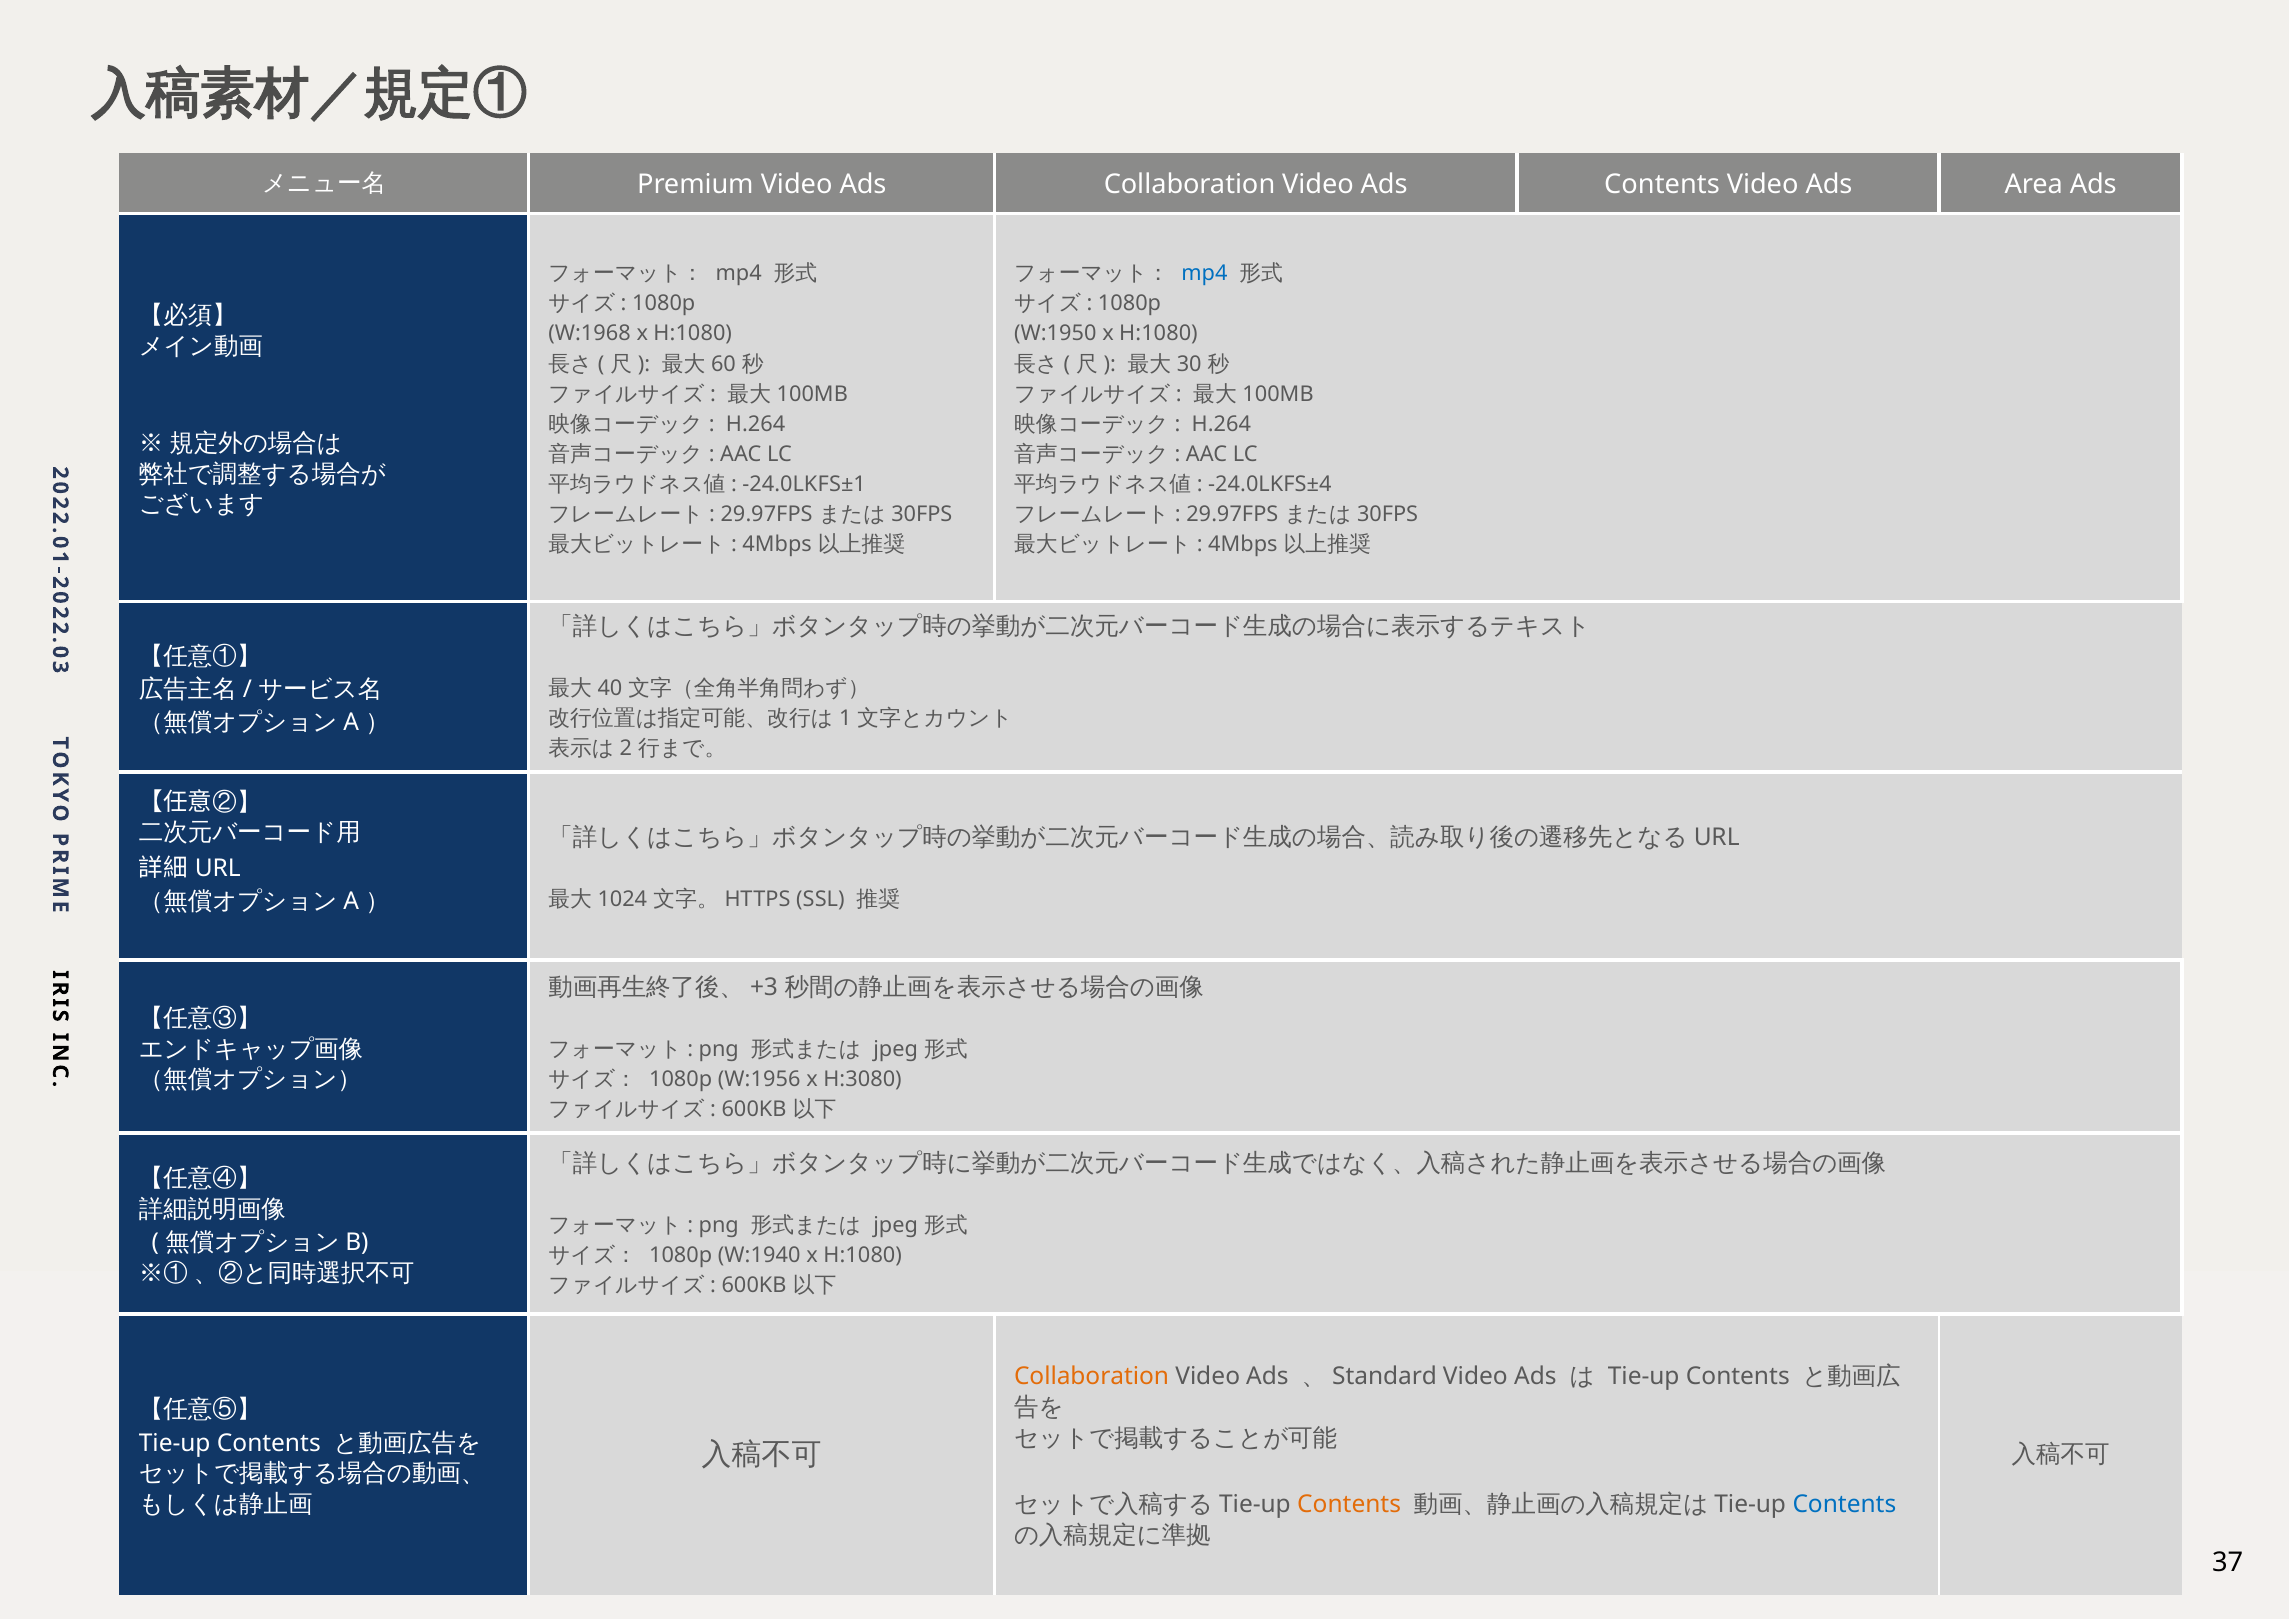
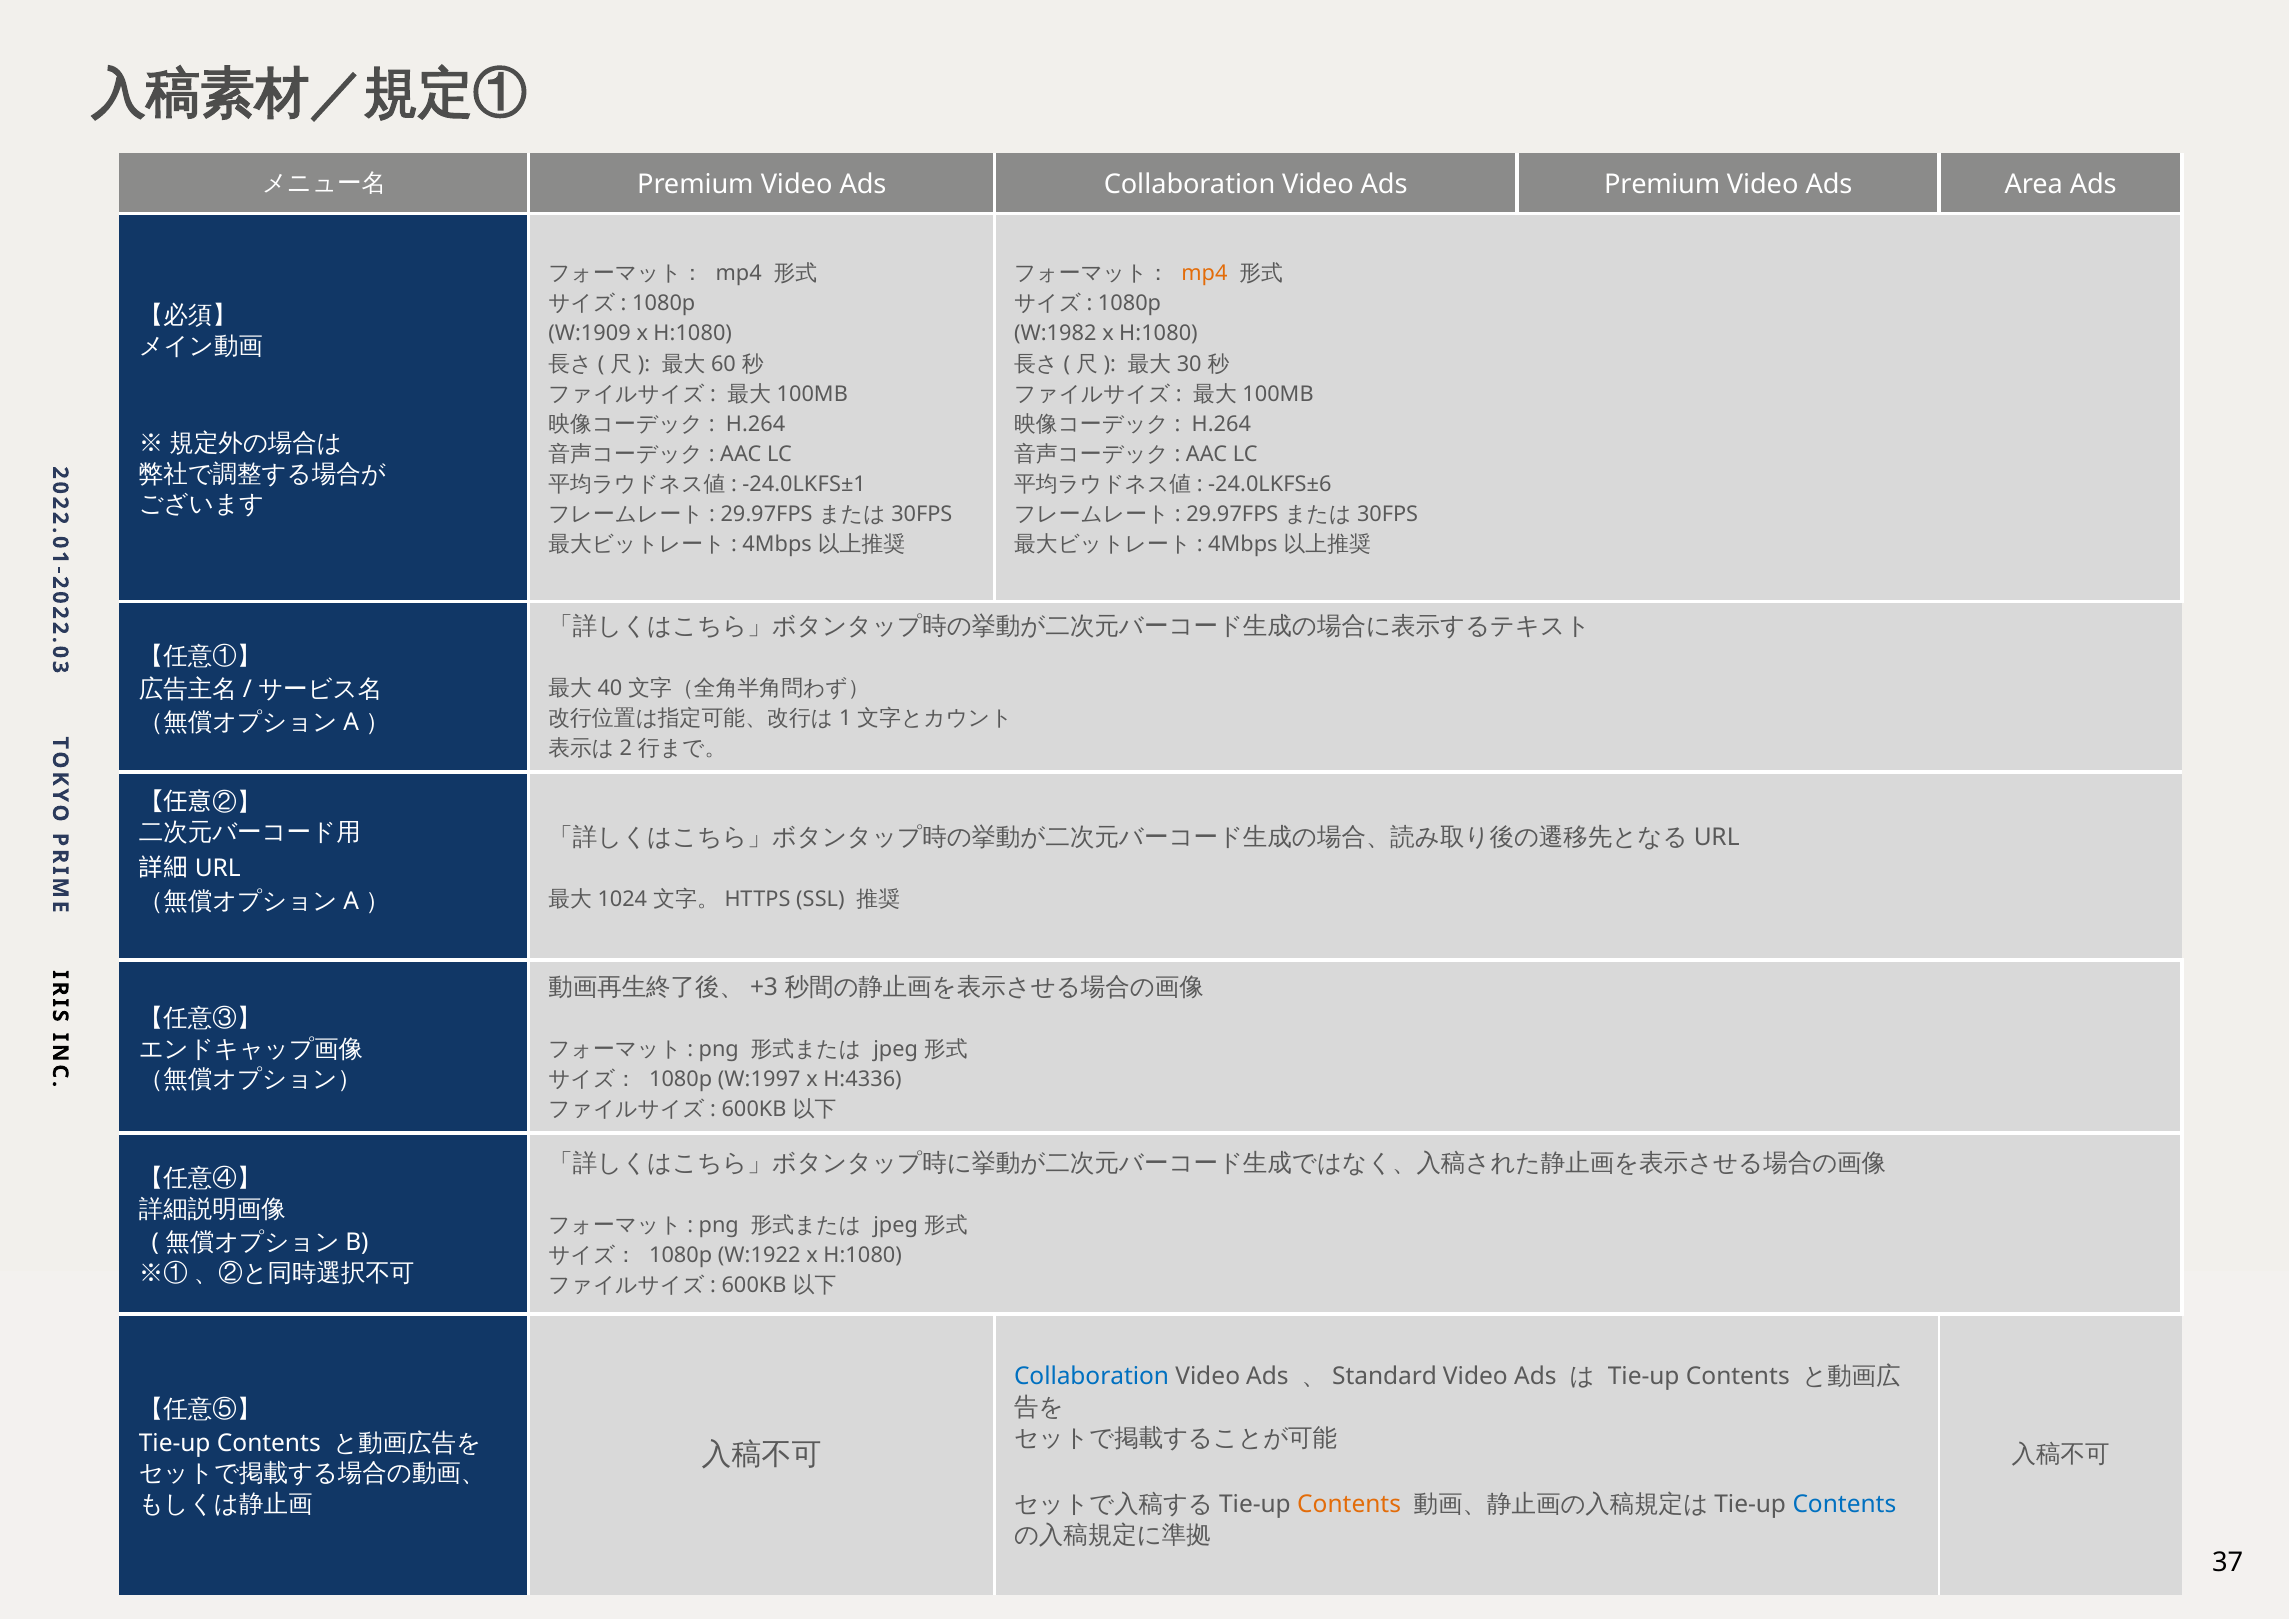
Ads Contents: Contents -> Premium (1662, 185)
mp4 colour: blue -> orange (1204, 274)
W:1968: W:1968 -> W:1909 (590, 334)
W:1950: W:1950 -> W:1982 (1055, 334)
-24.0LKFS±4: -24.0LKFS±4 -> -24.0LKFS±6 (1270, 484)
W:1956: W:1956 -> W:1997 (759, 1079)
H:3080: H:3080 -> H:4336 (863, 1079)
W:1940: W:1940 -> W:1922 (759, 1255)
Collaboration colour: orange -> blue (1092, 1376)
